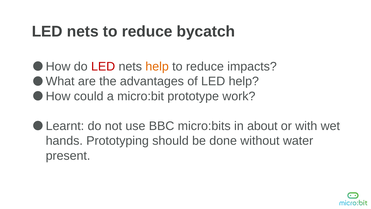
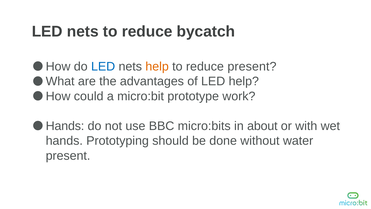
LED colour: red -> blue (103, 66)
reduce impacts: impacts -> present (252, 66)
Learnt: Learnt -> Hands (65, 126)
